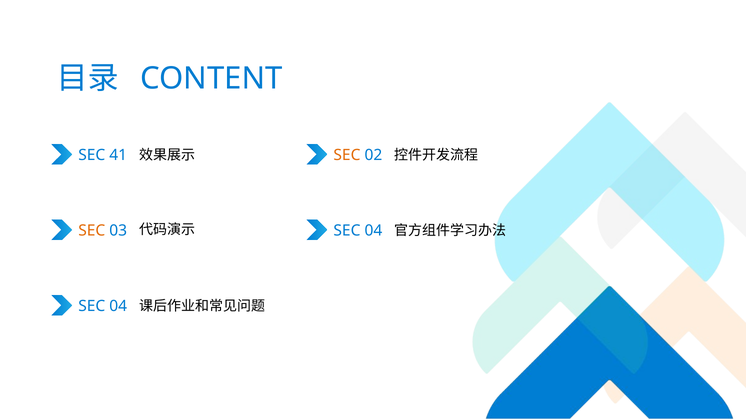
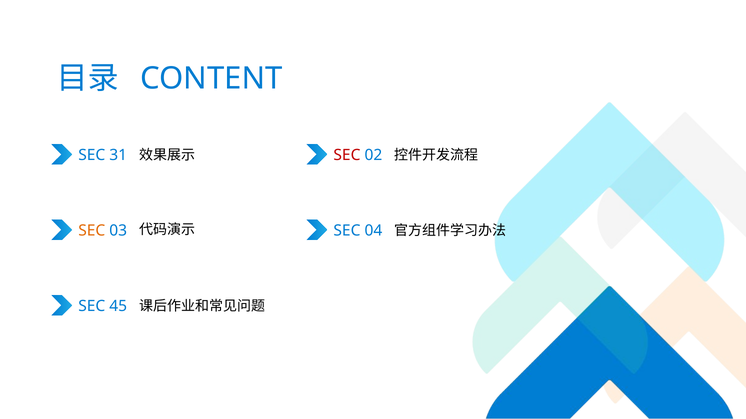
41: 41 -> 31 (118, 155)
SEC colour: orange -> red (347, 155)
04: 04 -> 45 (118, 307)
